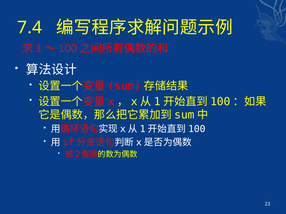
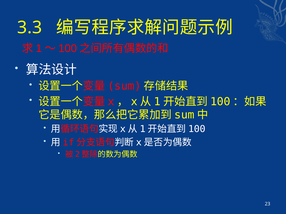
7.4: 7.4 -> 3.3 (30, 28)
